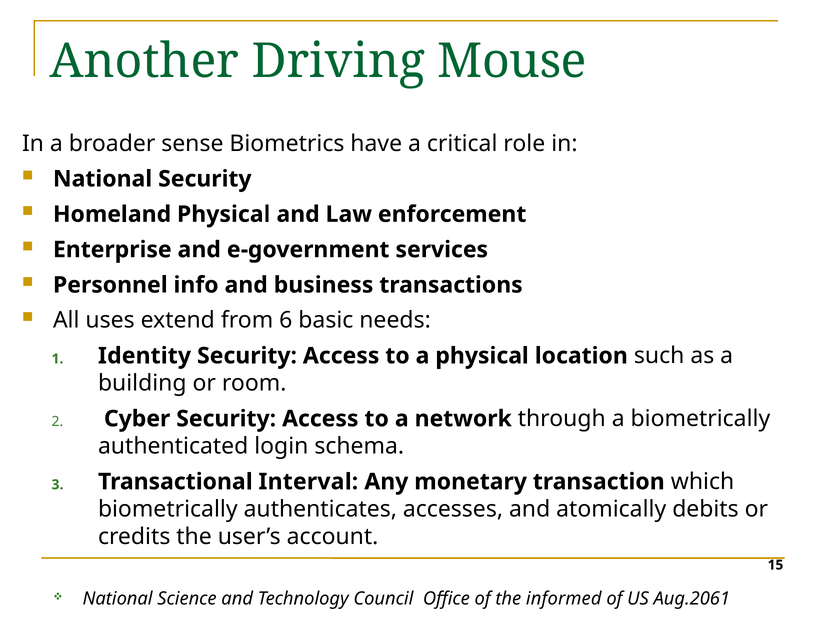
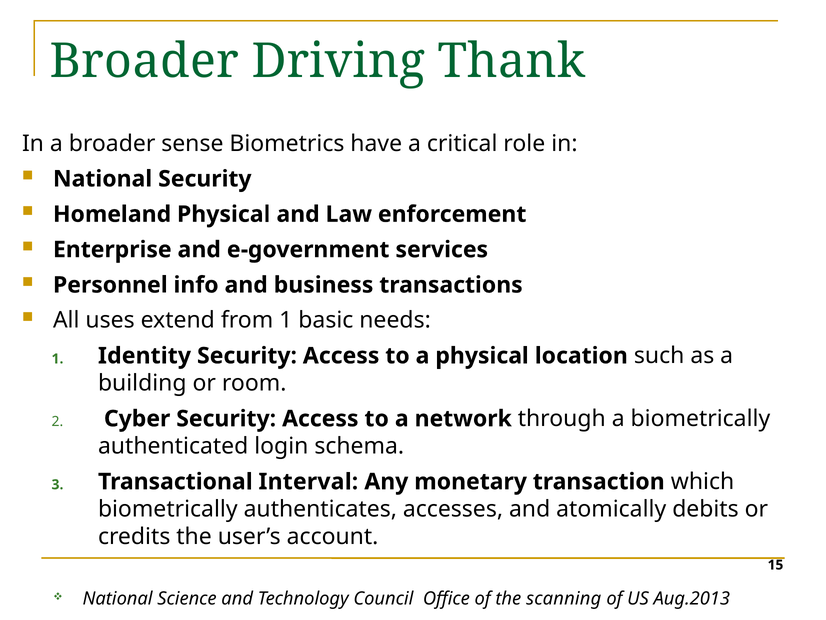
Another: Another -> Broader (144, 62)
Mouse: Mouse -> Thank (512, 62)
from 6: 6 -> 1 (286, 320)
informed: informed -> scanning (564, 598)
Aug.2061: Aug.2061 -> Aug.2013 (692, 598)
